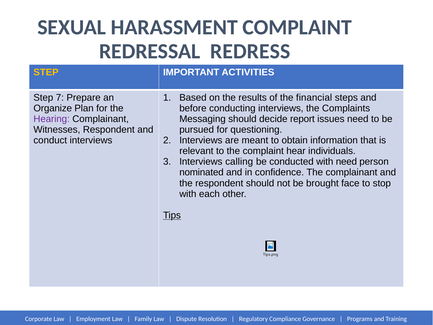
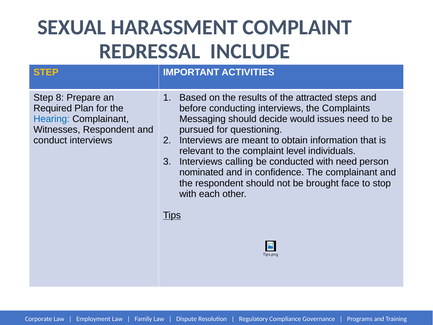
REDRESS: REDRESS -> INCLUDE (250, 51)
7: 7 -> 8 (60, 98)
financial: financial -> attracted (314, 98)
Organize: Organize -> Required (53, 108)
Hearing colour: purple -> blue (52, 119)
report: report -> would (302, 119)
hear: hear -> level (296, 151)
